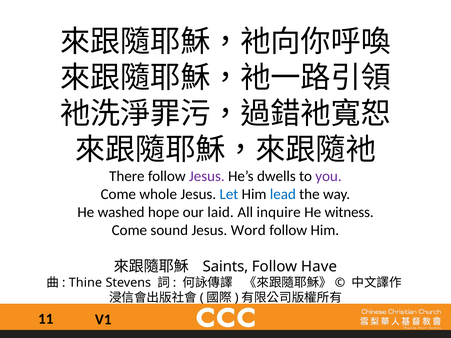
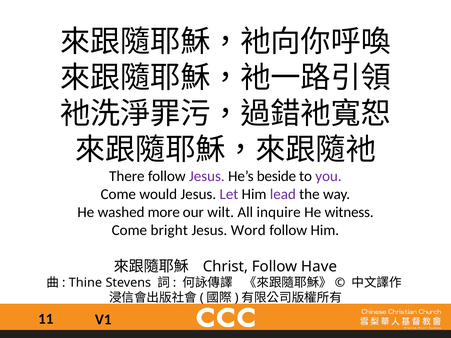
dwells: dwells -> beside (276, 176)
whole: whole -> would (158, 194)
Let colour: blue -> purple (229, 194)
lead colour: blue -> purple (283, 194)
hope: hope -> more (164, 212)
laid: laid -> wilt (221, 212)
sound: sound -> bright (169, 230)
Saints: Saints -> Christ (225, 267)
